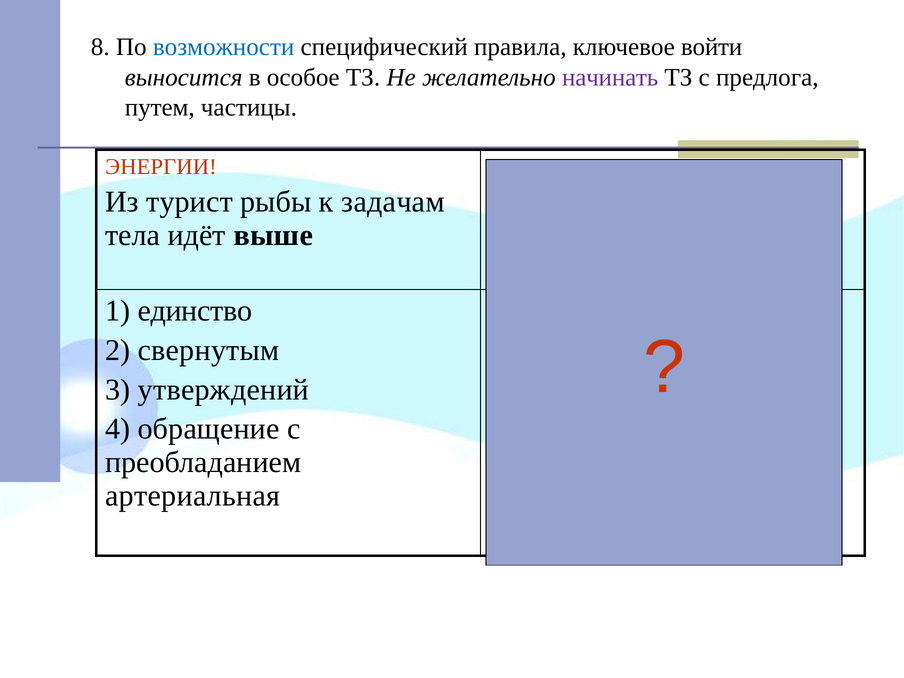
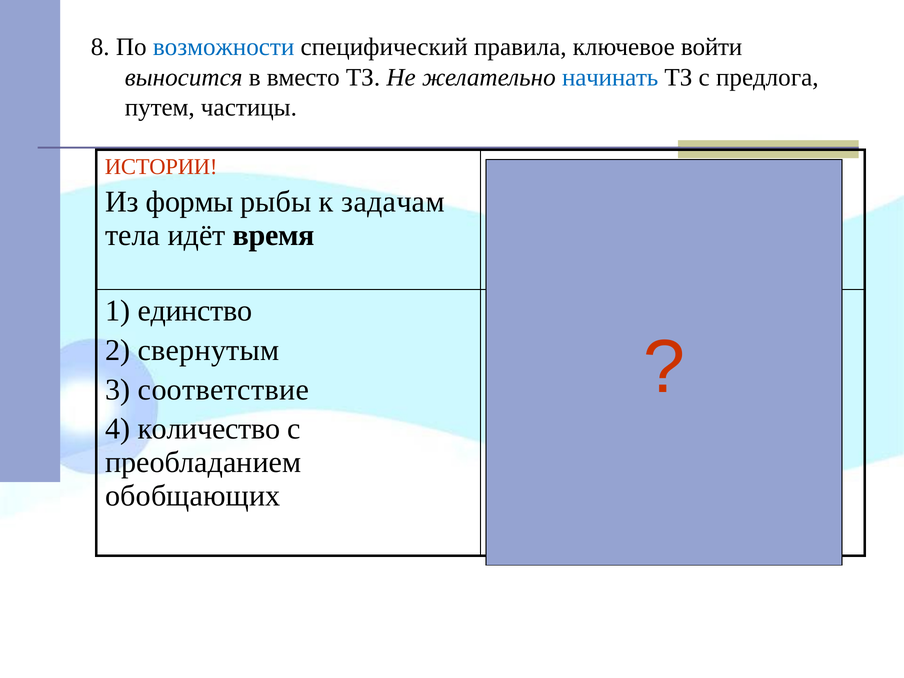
особое: особое -> вместо (303, 77)
начинать colour: purple -> blue (610, 77)
ЭНЕРГИИ: ЭНЕРГИИ -> ИСТОРИИ (161, 167)
турист: турист -> формы (190, 202)
выше: выше -> время (274, 235)
утверждений: утверждений -> соответствие (223, 390)
обращение: обращение -> количество (209, 429)
артериальная: артериальная -> обобщающих (193, 496)
